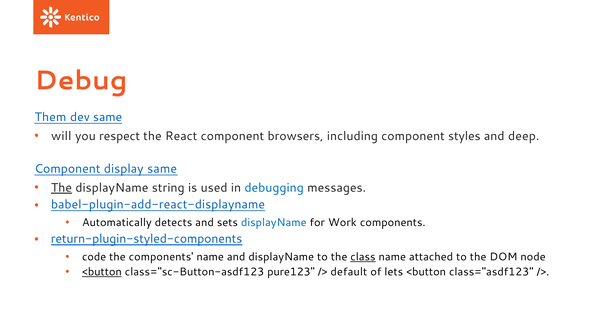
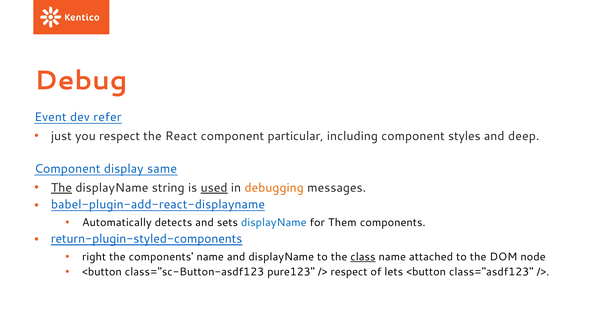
Them: Them -> Event (50, 117)
dev same: same -> refer (107, 117)
will: will -> just (61, 136)
browsers: browsers -> particular (296, 136)
used underline: none -> present (214, 188)
debugging colour: blue -> orange (274, 188)
Work: Work -> Them (342, 222)
code: code -> right (94, 257)
<button underline: present -> none (102, 272)
default: default -> respect (349, 272)
